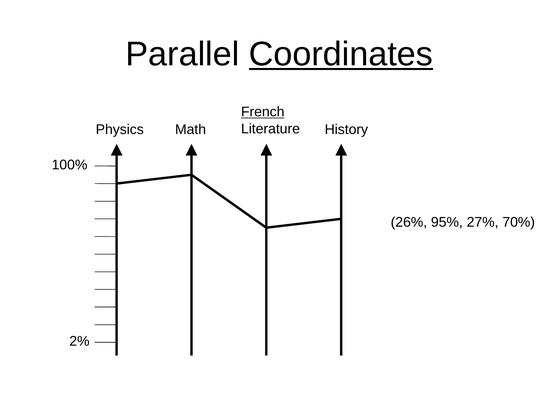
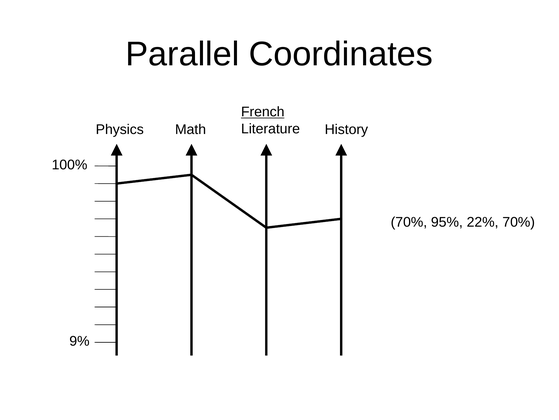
Coordinates underline: present -> none (341, 54)
26%: 26% -> 70% (409, 222)
27%: 27% -> 22% (483, 222)
2%: 2% -> 9% (79, 341)
